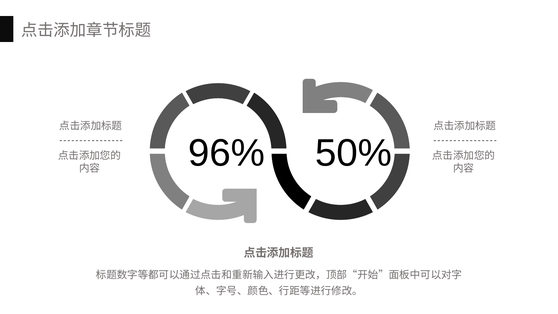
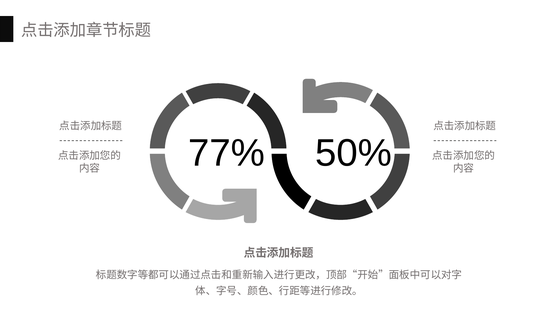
96%: 96% -> 77% (227, 153)
